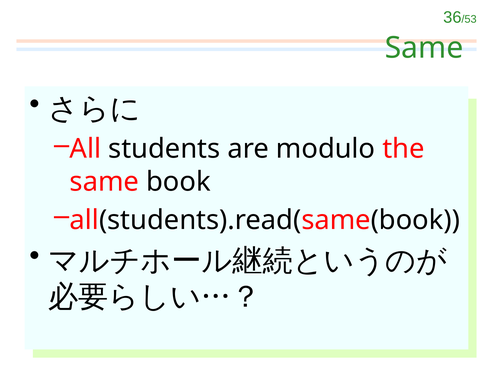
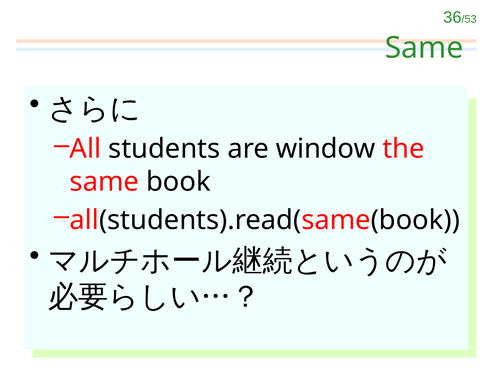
modulo: modulo -> window (326, 149)
